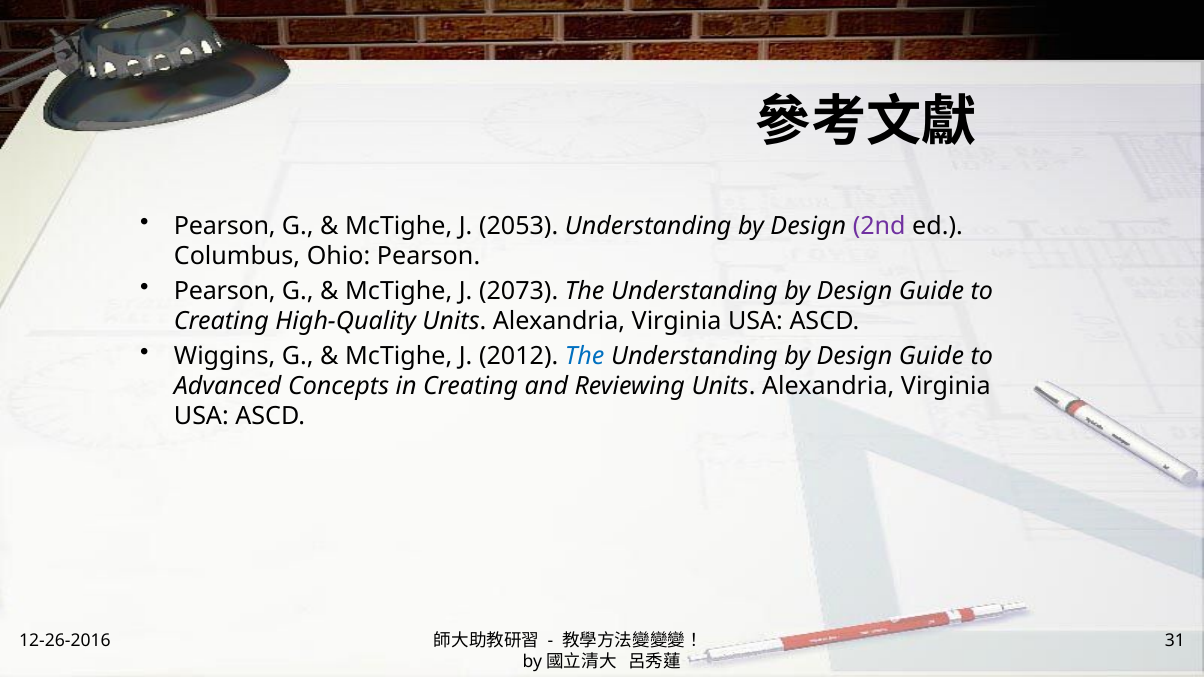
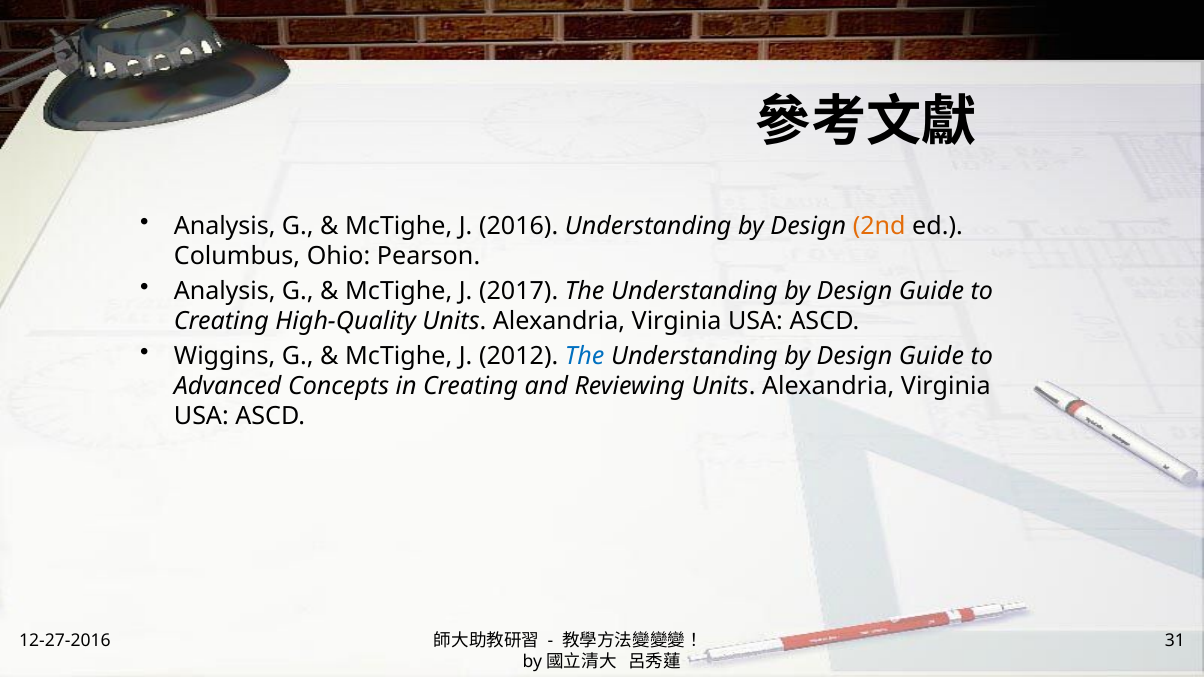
Pearson: Pearson -> Analysis (225, 226)
2053: 2053 -> 2016 (519, 226)
2nd colour: purple -> orange (879, 226)
Pearson: Pearson -> Analysis (225, 291)
2073: 2073 -> 2017 (519, 291)
12-26-2016: 12-26-2016 -> 12-27-2016 (65, 641)
